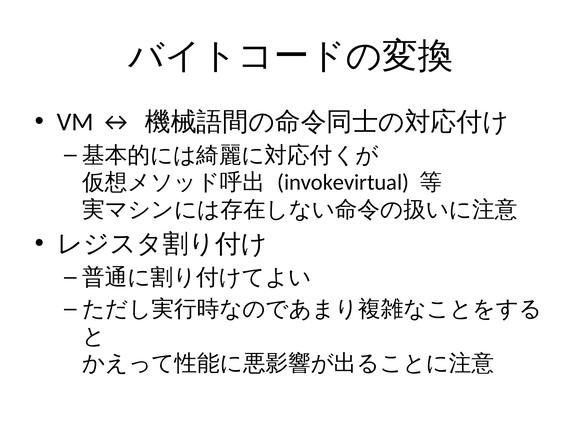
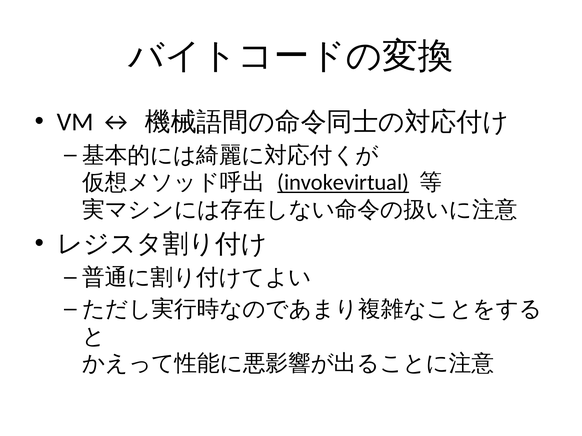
invokevirtual underline: none -> present (343, 183)
